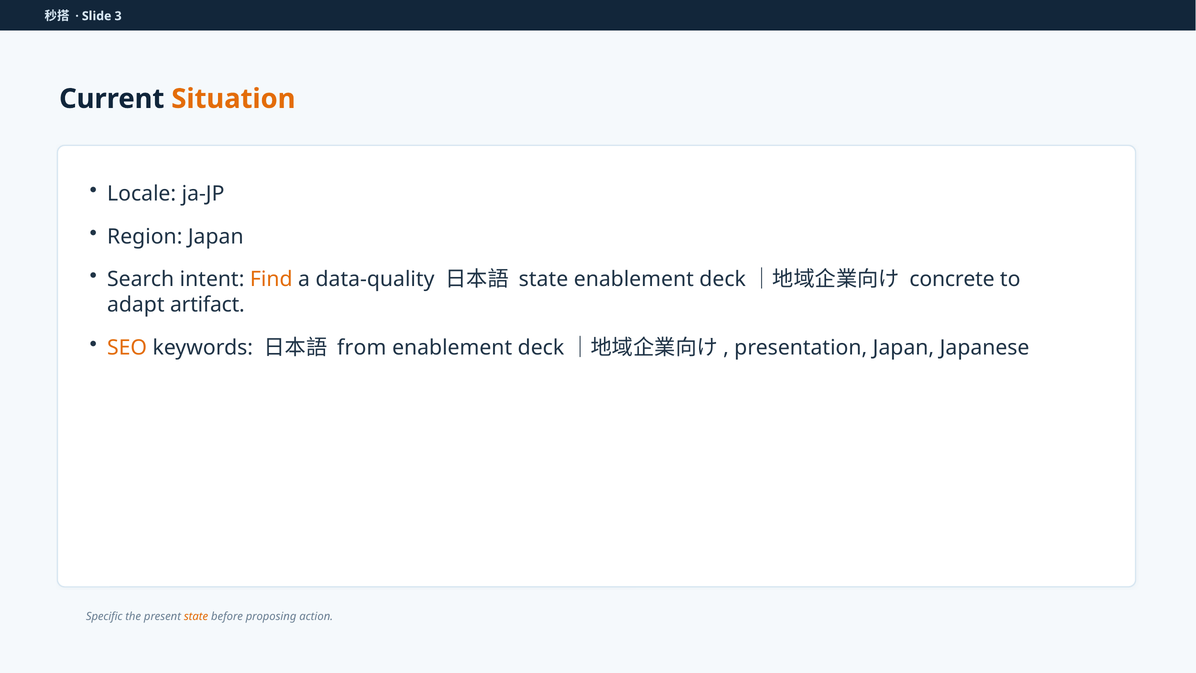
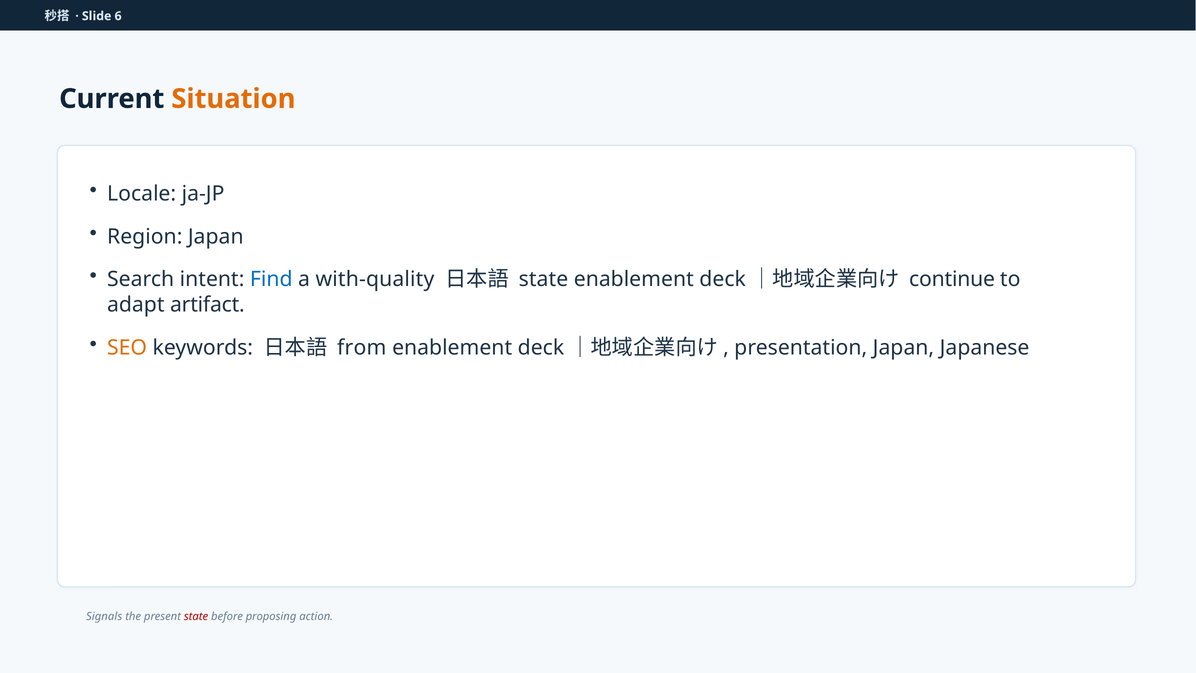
3: 3 -> 6 (118, 16)
Find colour: orange -> blue (271, 279)
data-quality: data-quality -> with-quality (375, 279)
concrete: concrete -> continue (952, 279)
Specific: Specific -> Signals (104, 616)
state colour: orange -> red (196, 616)
